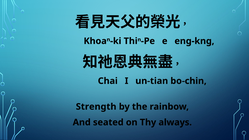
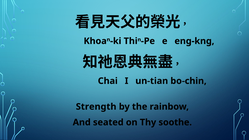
always: always -> soothe (175, 122)
